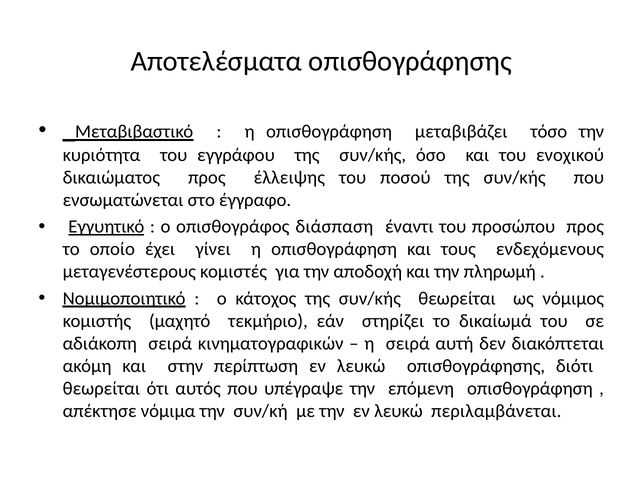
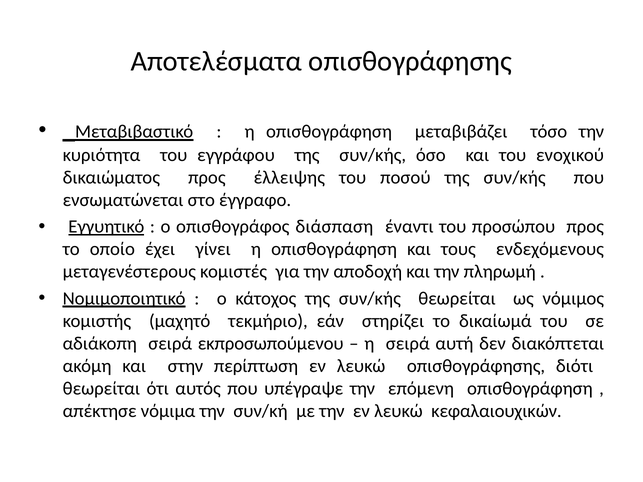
κινηματογραφικών: κινηματογραφικών -> εκπροσωπούμενου (271, 344)
περιλαμβάνεται: περιλαμβάνεται -> κεφαλαιουχικών (496, 411)
